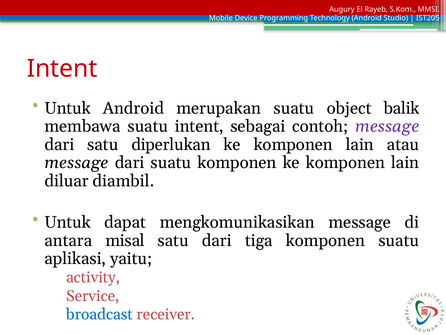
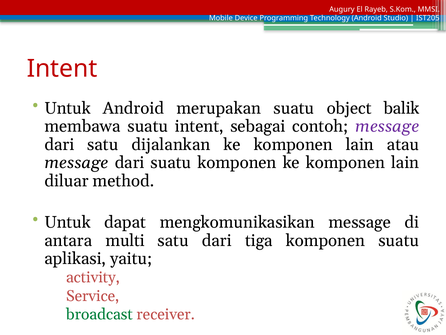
diperlukan: diperlukan -> dijalankan (171, 144)
diambil: diambil -> method (123, 181)
misal: misal -> multi (125, 240)
broadcast colour: blue -> green (100, 314)
